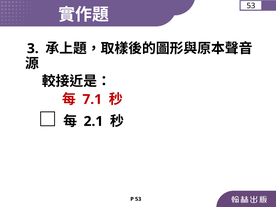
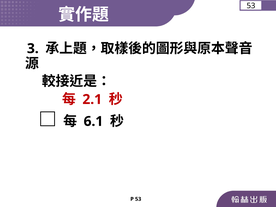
7.1: 7.1 -> 2.1 (92, 99)
2.1: 2.1 -> 6.1 (93, 121)
